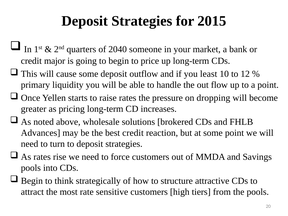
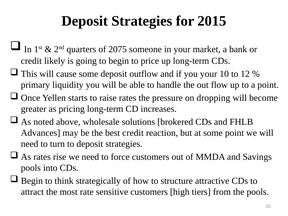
2040: 2040 -> 2075 (118, 49)
major: major -> likely (55, 61)
you least: least -> your (209, 74)
